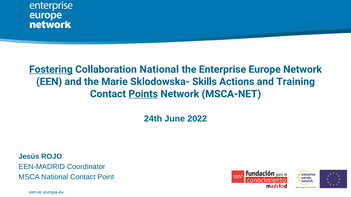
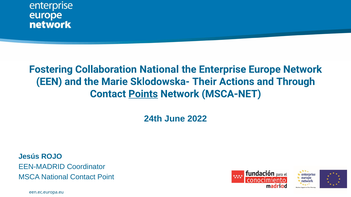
Fostering underline: present -> none (51, 70)
Skills: Skills -> Their (204, 82)
Training: Training -> Through (296, 82)
